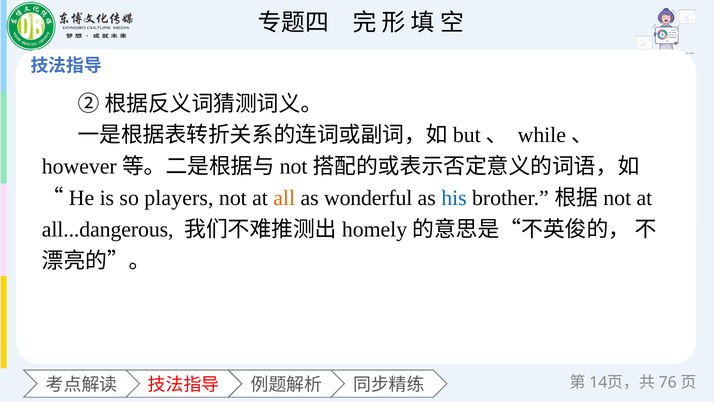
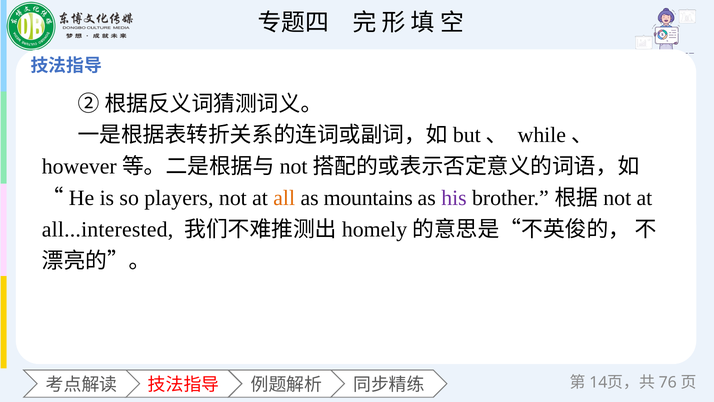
wonderful: wonderful -> mountains (368, 198)
his colour: blue -> purple (454, 198)
all...dangerous: all...dangerous -> all...interested (108, 229)
